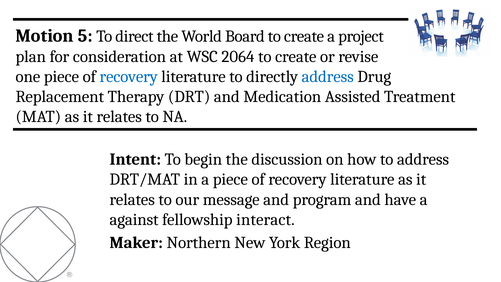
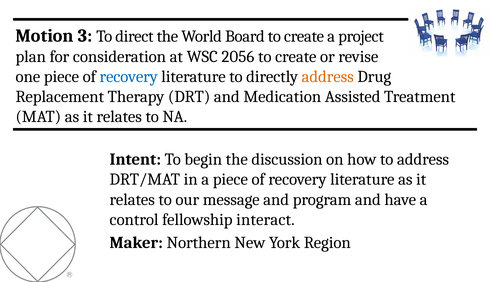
5: 5 -> 3 (85, 36)
2064: 2064 -> 2056 (238, 57)
address colour: blue -> orange (328, 77)
against: against -> control (134, 219)
